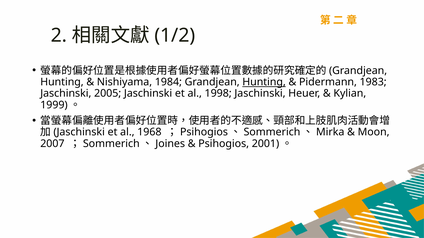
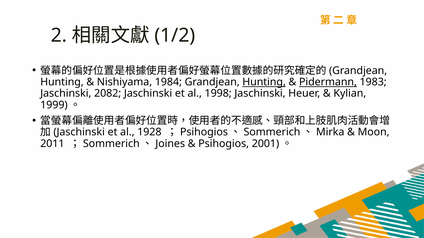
Pidermann underline: none -> present (328, 82)
2005: 2005 -> 2082 (108, 94)
1968: 1968 -> 1928 (149, 132)
2007: 2007 -> 2011 (52, 144)
